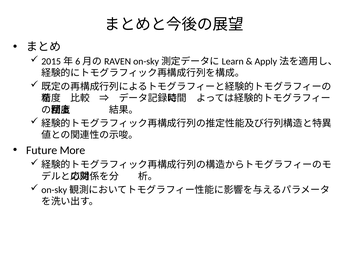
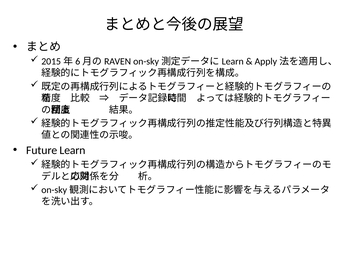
More: More -> Learn (72, 150)
